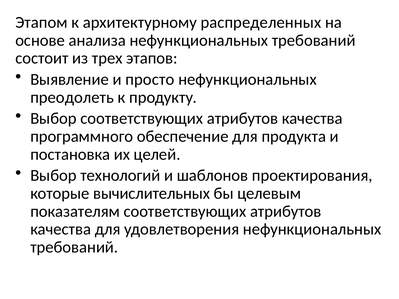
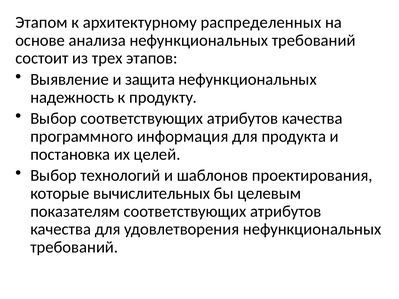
просто: просто -> защита (150, 79)
преодолеть: преодолеть -> надежность (72, 97)
обеспечение: обеспечение -> информация (183, 136)
